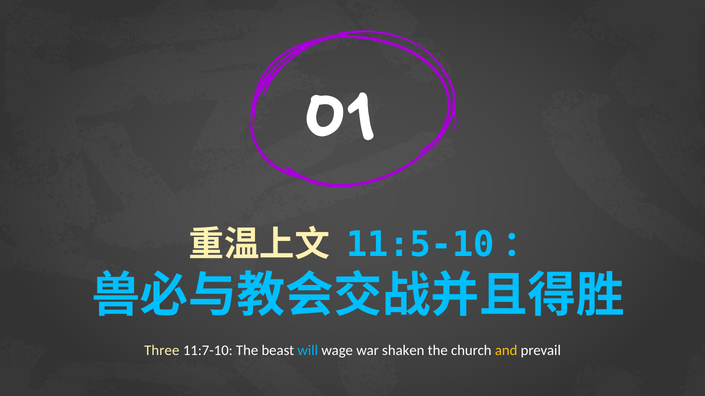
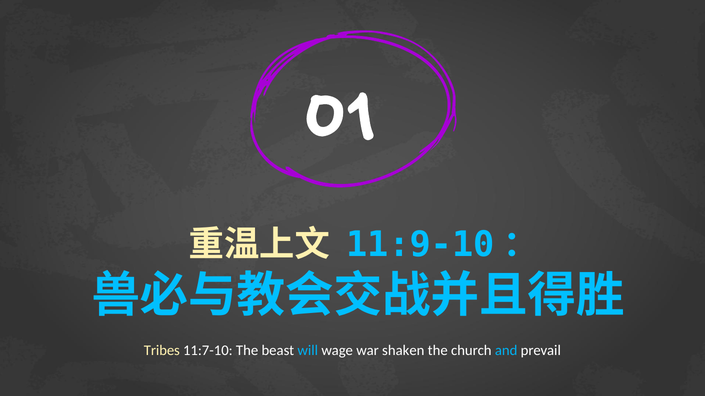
11:5-10: 11:5-10 -> 11:9-10 (420, 245)
Three: Three -> Tribes (162, 351)
and colour: yellow -> light blue (506, 351)
